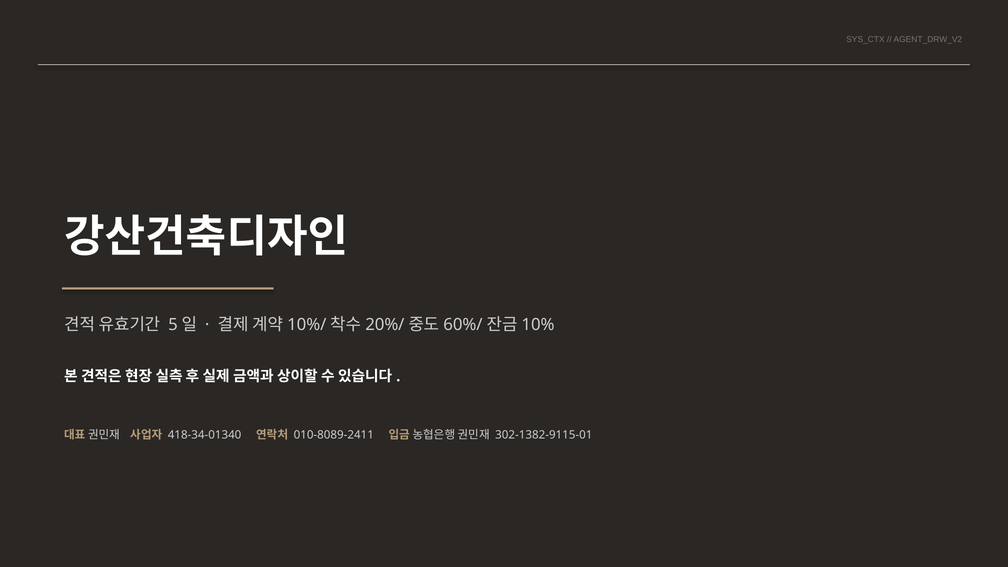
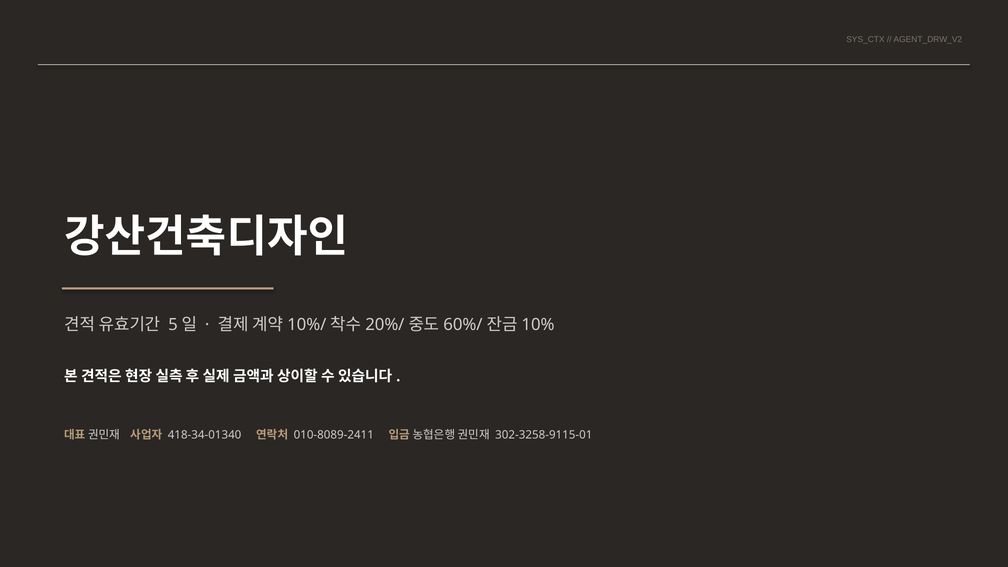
302-1382-9115-01: 302-1382-9115-01 -> 302-3258-9115-01 (544, 435)
